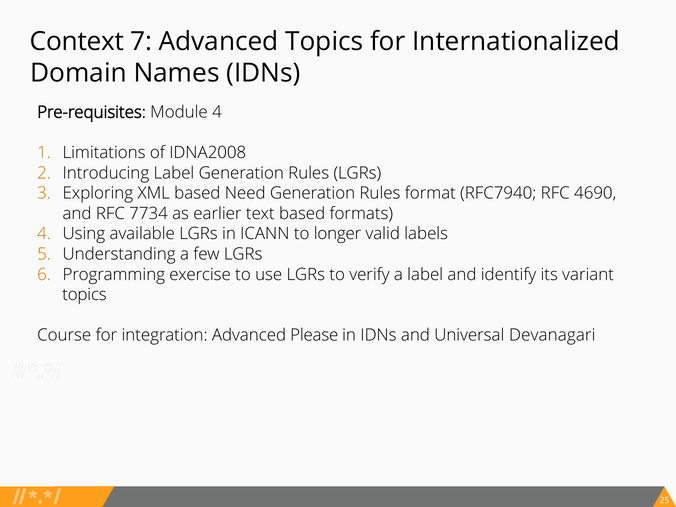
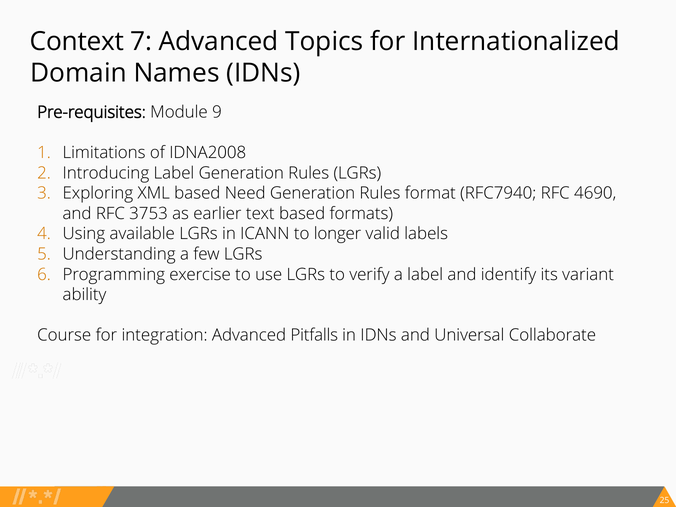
Module 4: 4 -> 9 (217, 112)
7734: 7734 -> 3753 (149, 214)
topics: topics -> ability (84, 295)
Please: Please -> Pitfalls (314, 335)
Devanagari: Devanagari -> Collaborate (552, 335)
